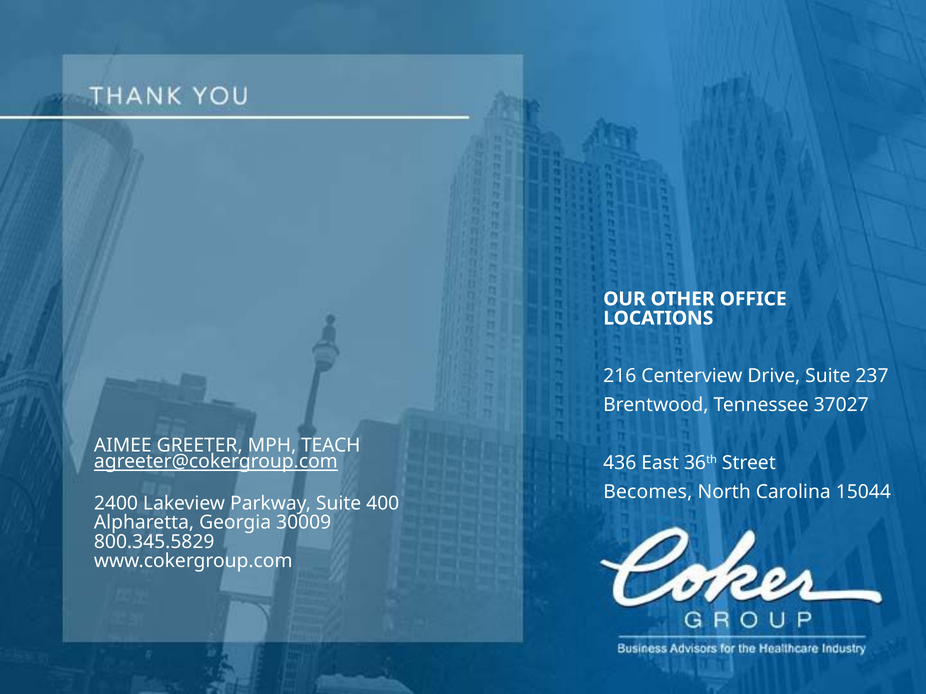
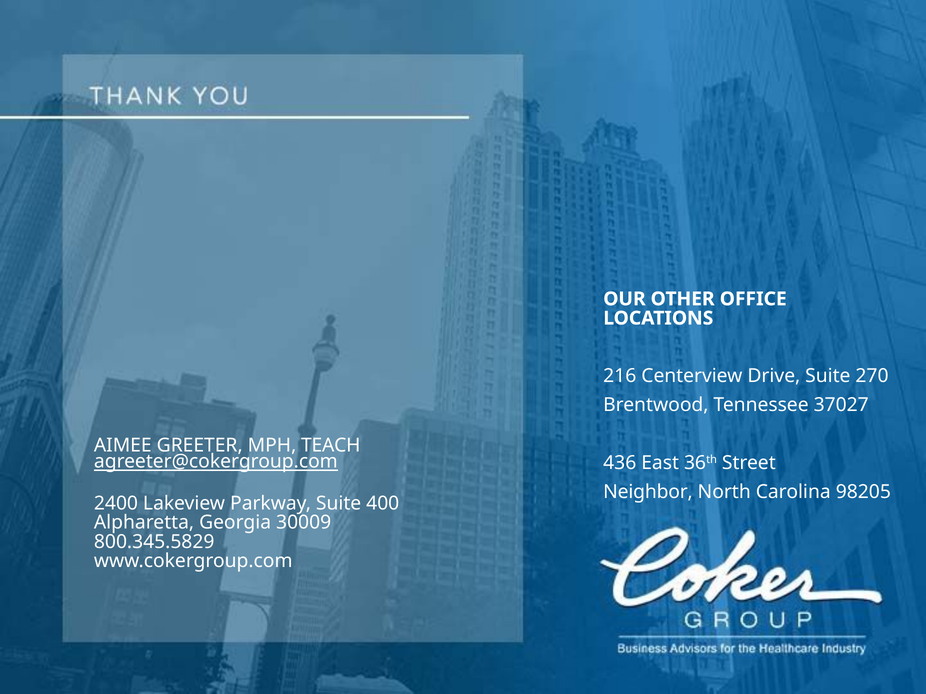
237: 237 -> 270 (872, 376)
Becomes: Becomes -> Neighbor (648, 492)
15044: 15044 -> 98205 (863, 492)
